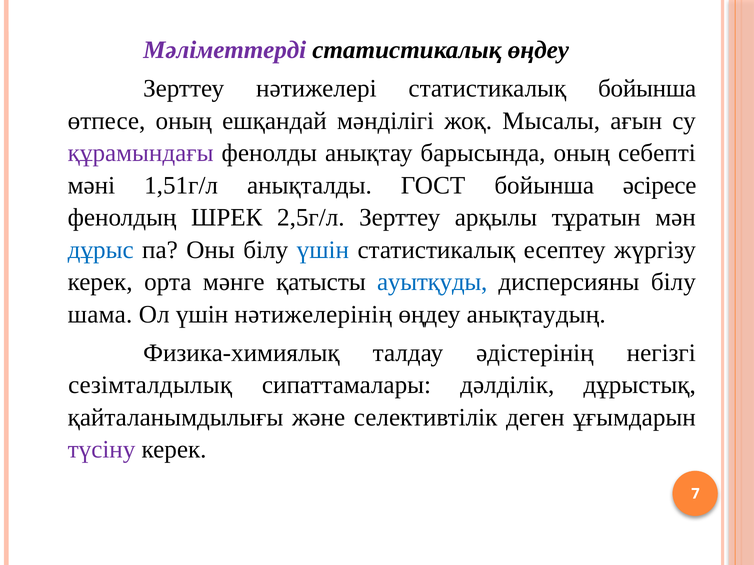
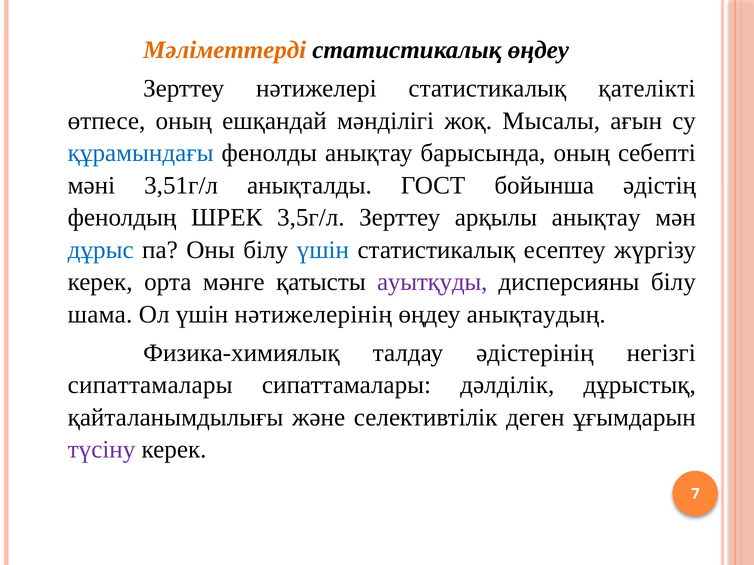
Мәліметтерді colour: purple -> orange (225, 50)
статистикалық бойынша: бойынша -> қателікті (647, 89)
құрамындағы colour: purple -> blue (141, 153)
1,51г/л: 1,51г/л -> 3,51г/л (181, 185)
әсіресе: әсіресе -> әдістің (660, 185)
2,5г/л: 2,5г/л -> 3,5г/л (311, 218)
арқылы тұратын: тұратын -> анықтау (596, 218)
ауытқуды colour: blue -> purple (432, 282)
сезімталдылық: сезімталдылық -> сипаттамалары (150, 385)
